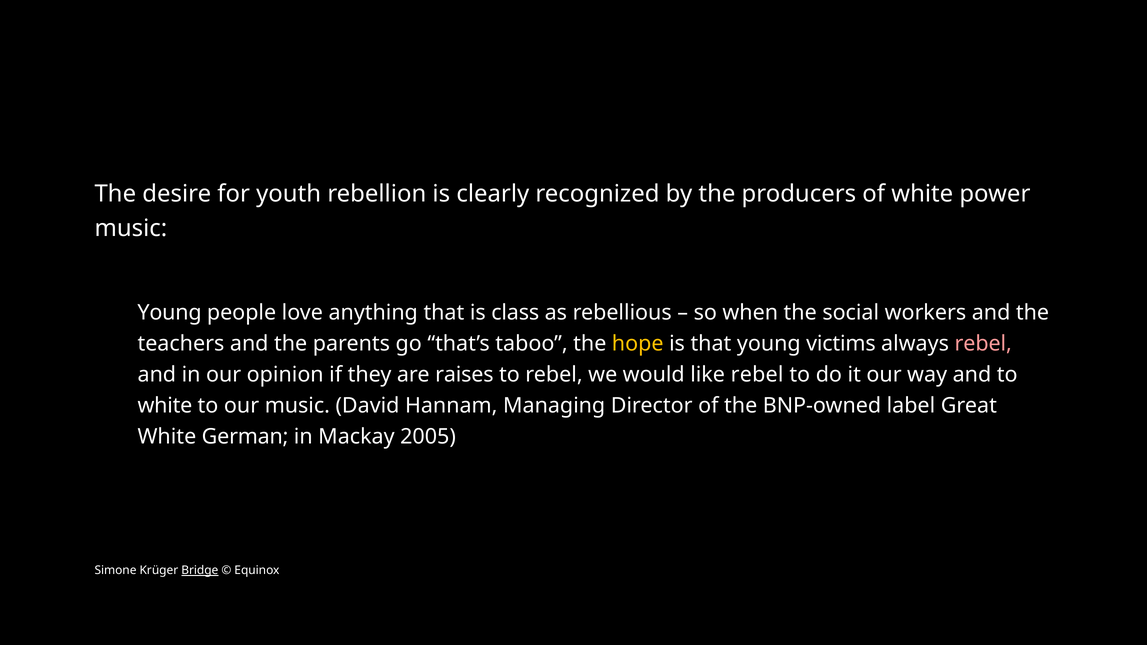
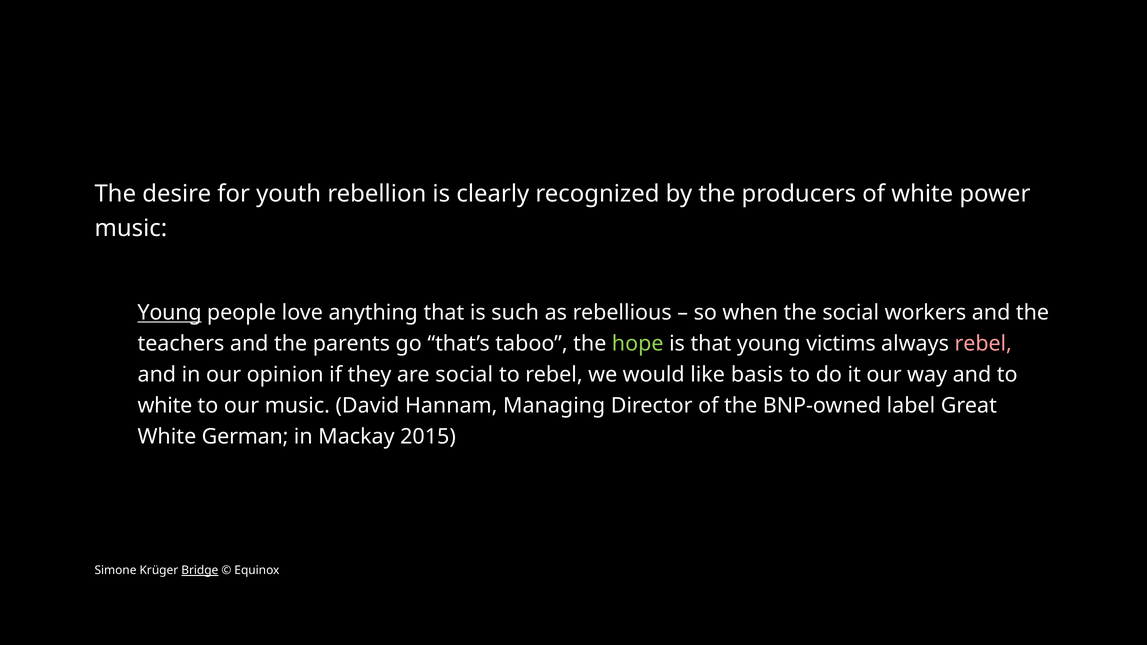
Young underline: none -> present (170, 313)
class: class -> such (515, 313)
hope colour: yellow -> light green (638, 344)
are raises: raises -> social (464, 375)
like rebel: rebel -> basis (757, 375)
2005: 2005 -> 2015 (428, 437)
